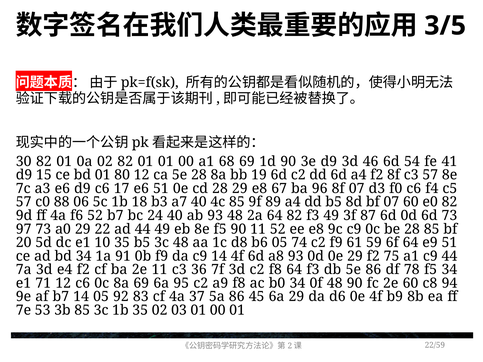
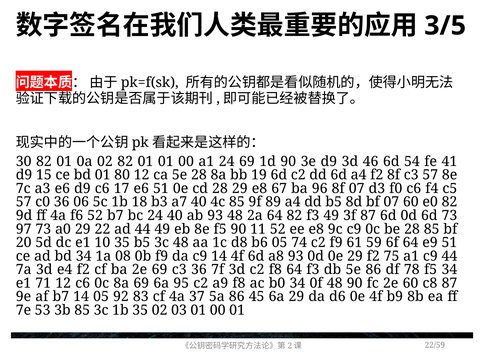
a1 68: 68 -> 24 (227, 162)
c0 88: 88 -> 36 (62, 202)
91: 91 -> 08 (123, 256)
2e 11: 11 -> 69 (160, 270)
c8 94: 94 -> 87 (449, 283)
